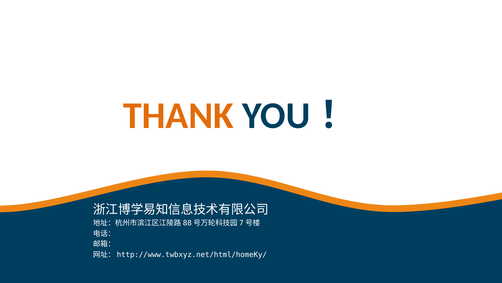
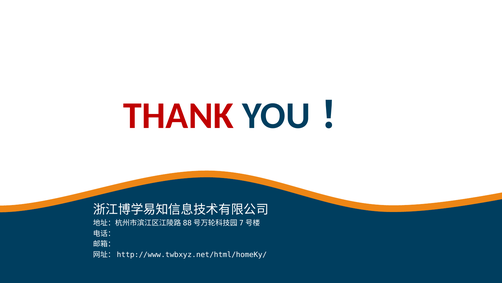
THANK colour: orange -> red (178, 115)
